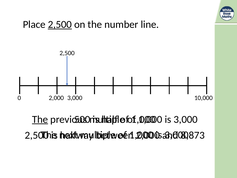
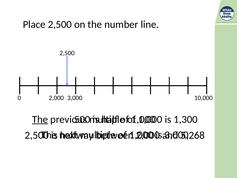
2,500 underline: present -> none (60, 24)
3,000: 3,000 -> 1,300 (186, 119)
8,873: 8,873 -> 5,268 (193, 135)
